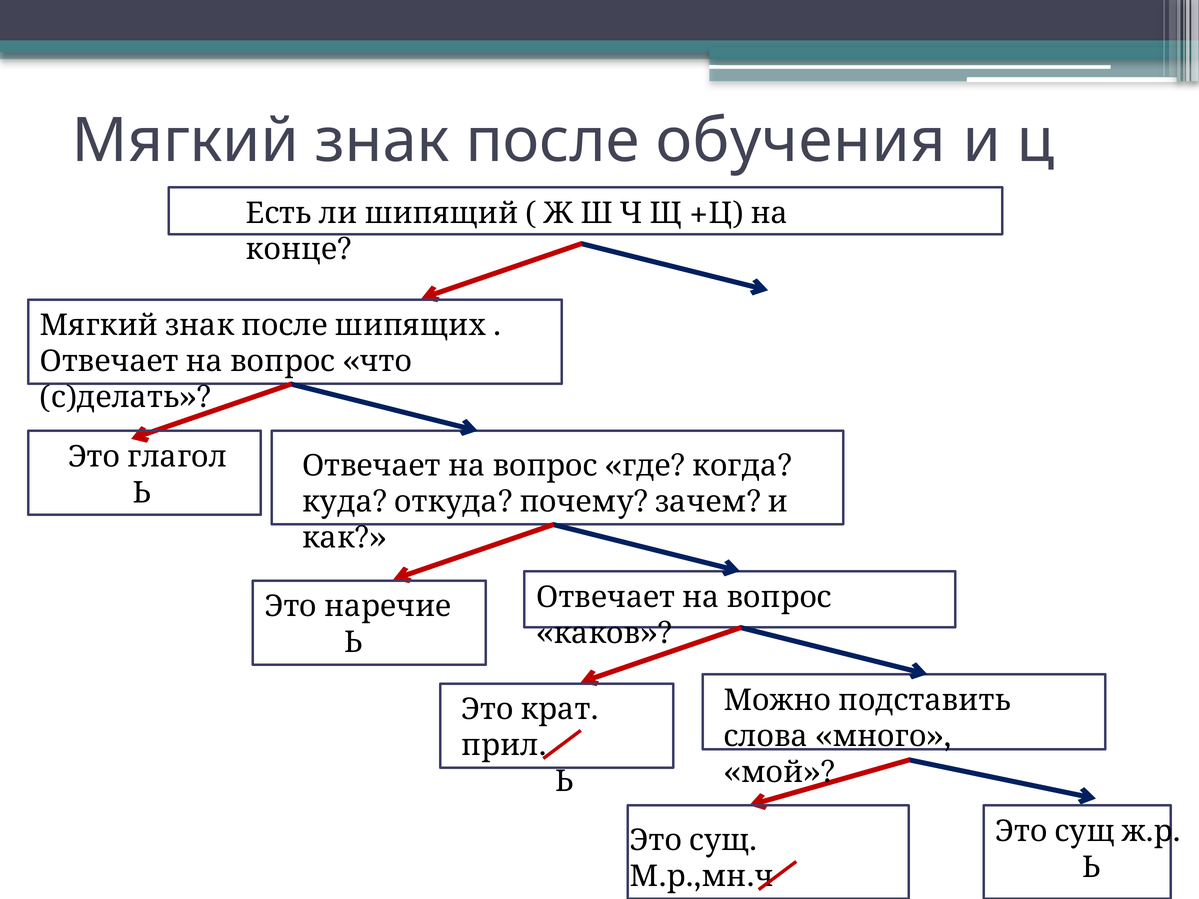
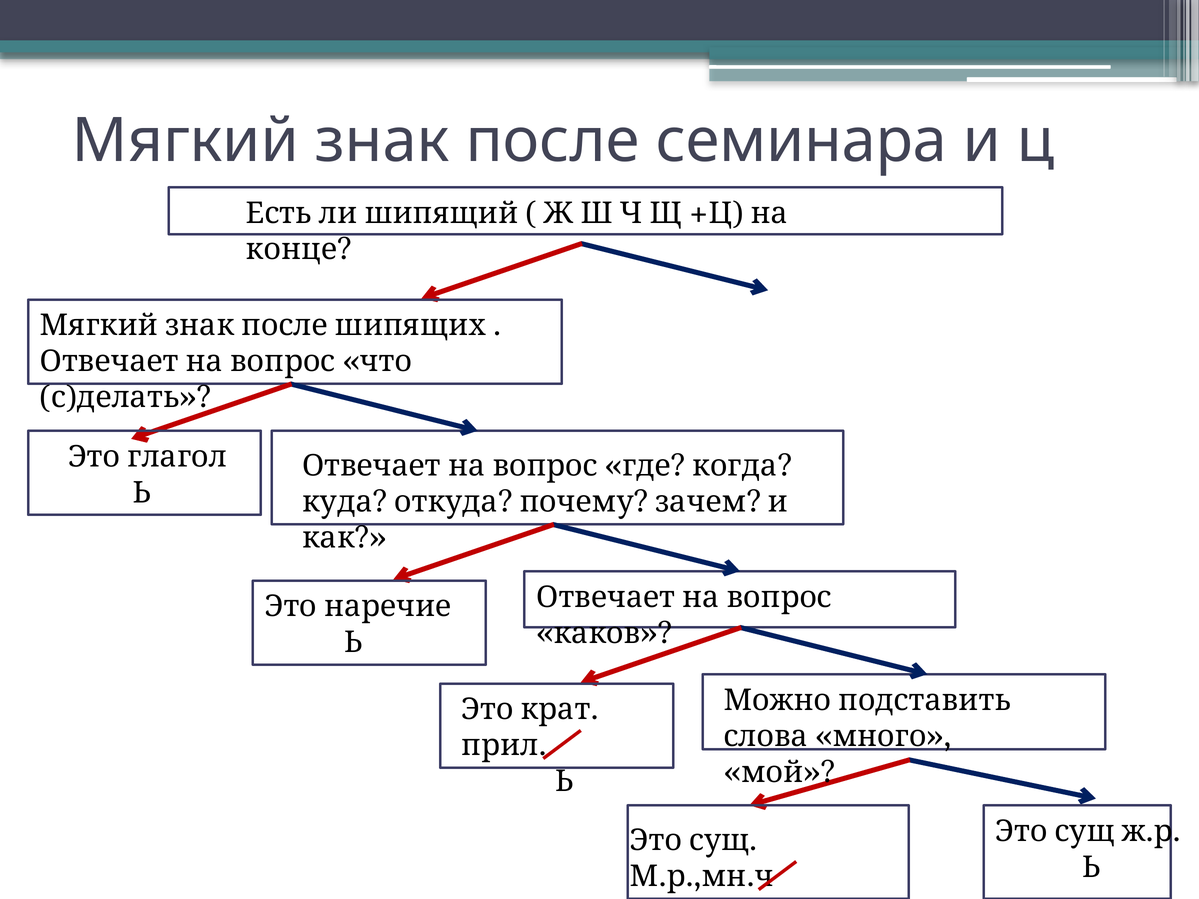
обучения: обучения -> семинара (801, 141)
